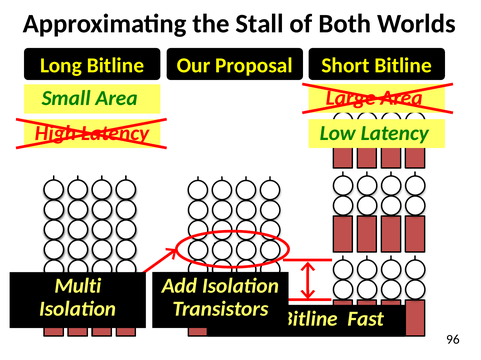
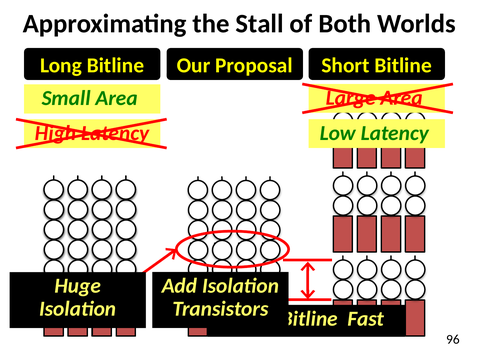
Multi: Multi -> Huge (78, 286)
